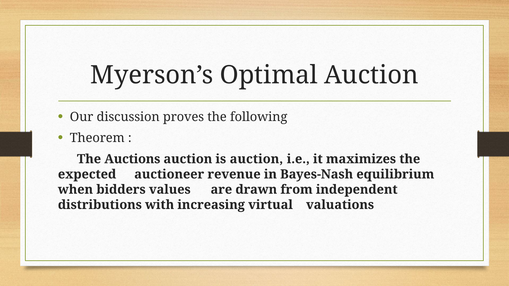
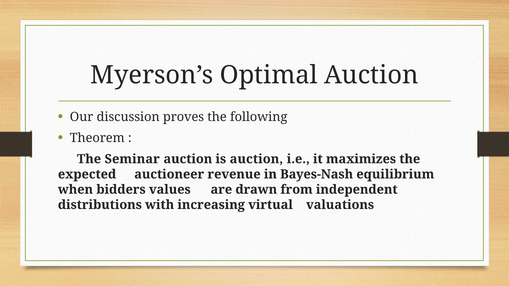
Auctions: Auctions -> Seminar (132, 159)
